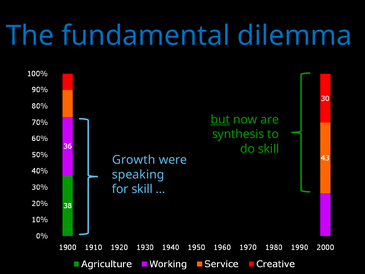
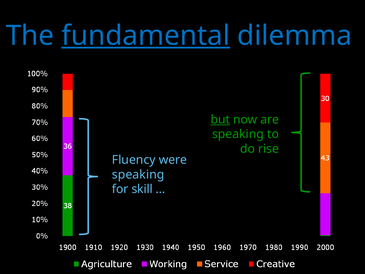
fundamental underline: none -> present (146, 36)
synthesis: synthesis -> speaking (238, 134)
do skill: skill -> rise (268, 149)
Growth: Growth -> Fluency (134, 160)
